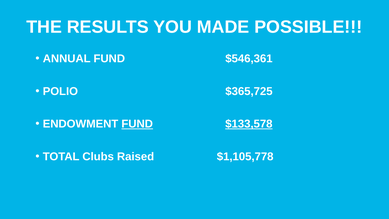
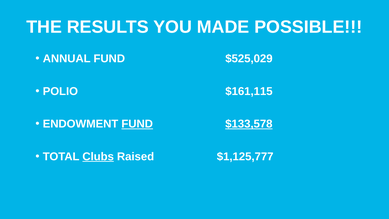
$546,361: $546,361 -> $525,029 (249, 59)
$365,725: $365,725 -> $161,115 (249, 91)
Clubs underline: none -> present (98, 156)
$1,105,778: $1,105,778 -> $1,125,777 (245, 156)
